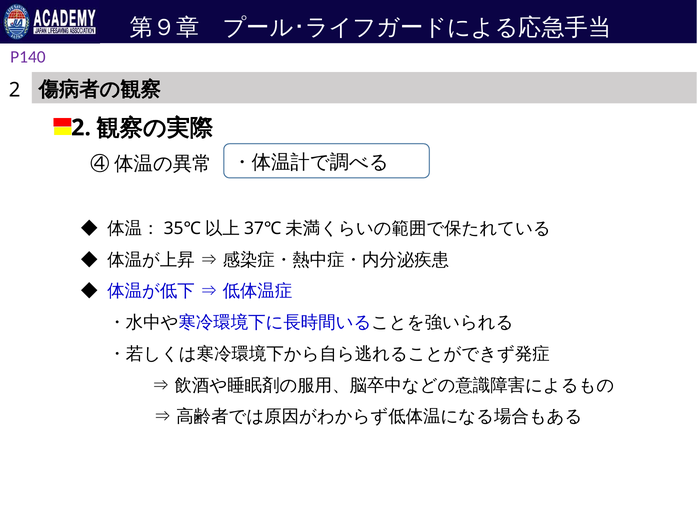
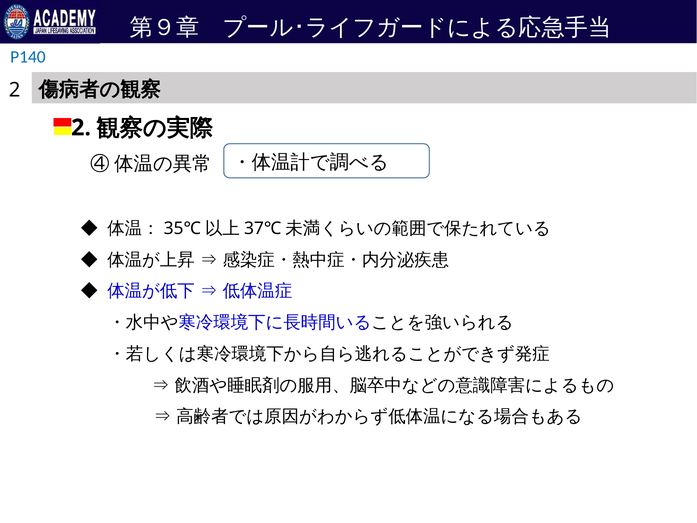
P140 colour: purple -> blue (28, 57)
